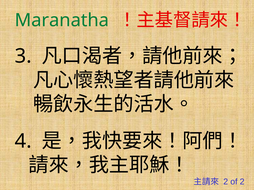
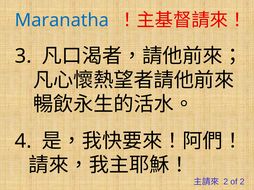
Maranatha colour: green -> blue (62, 20)
